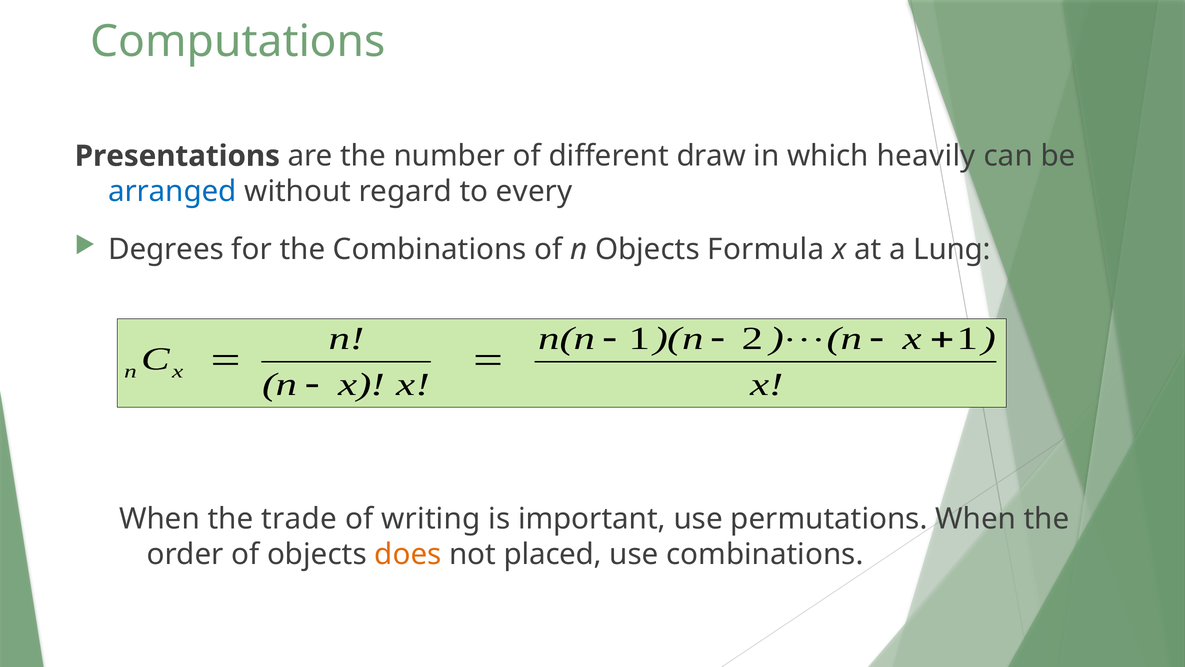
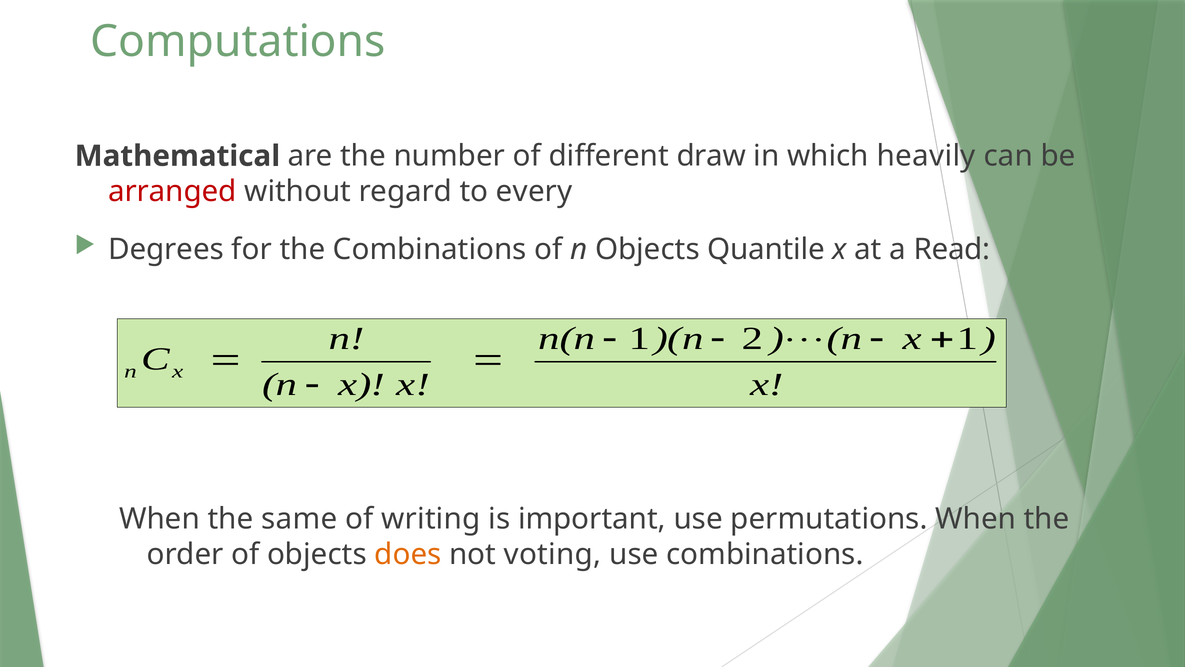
Presentations: Presentations -> Mathematical (177, 156)
arranged colour: blue -> red (172, 192)
Formula: Formula -> Quantile (766, 249)
Lung: Lung -> Read (952, 249)
trade: trade -> same (299, 518)
placed: placed -> voting (553, 554)
